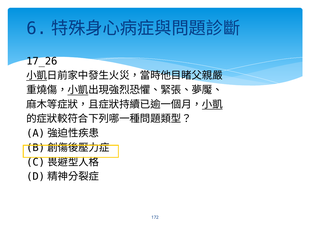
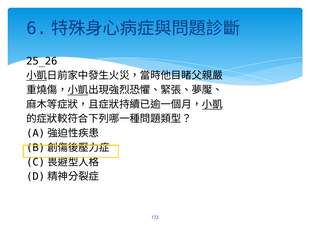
17_26: 17_26 -> 25_26 (42, 61)
